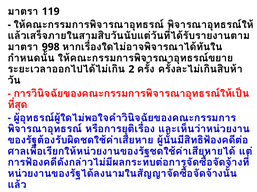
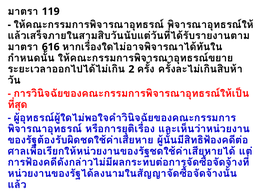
998: 998 -> 616 (51, 47)
